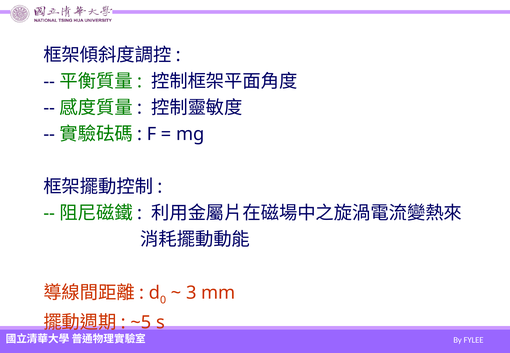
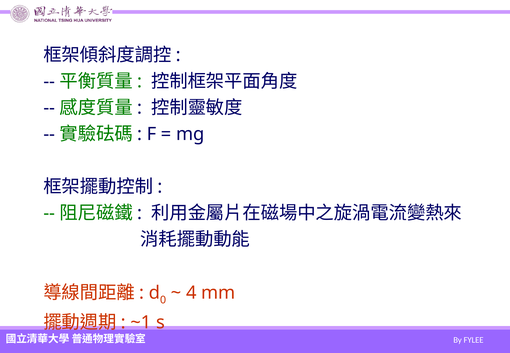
3: 3 -> 4 (191, 293)
~5: ~5 -> ~1 (141, 322)
